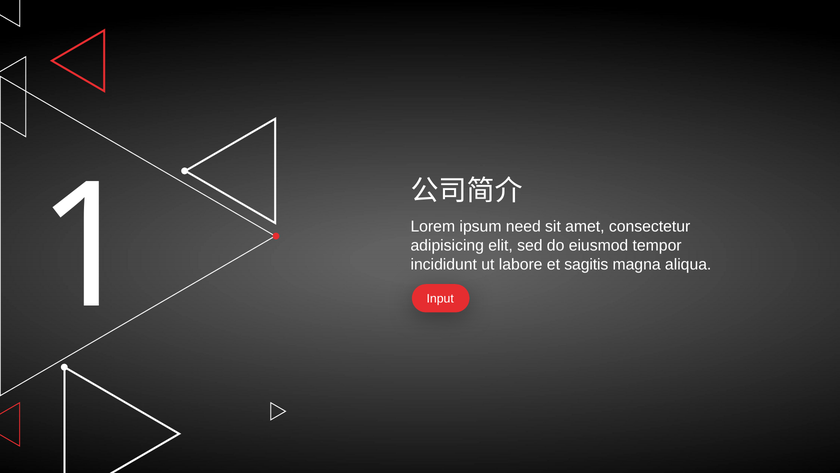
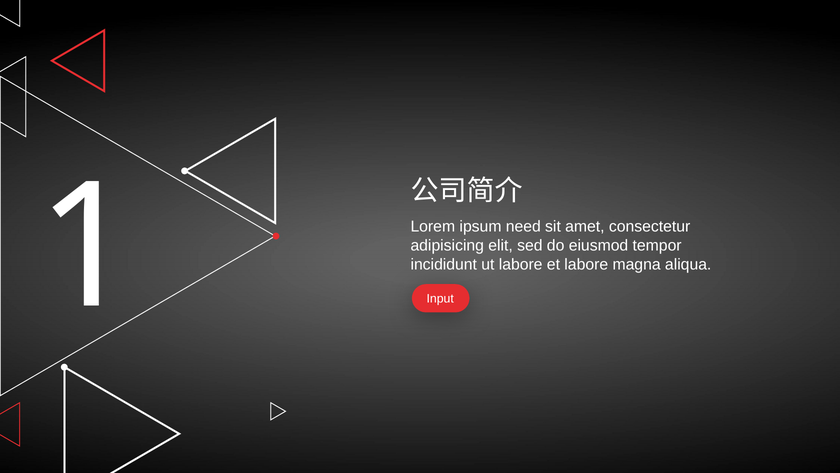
et sagitis: sagitis -> labore (586, 264)
